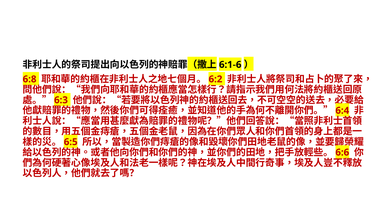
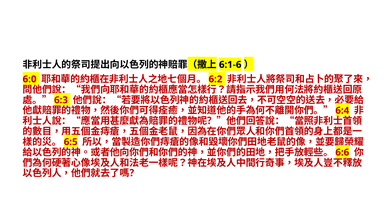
6:8: 6:8 -> 6:0 (30, 79)
